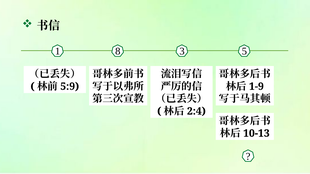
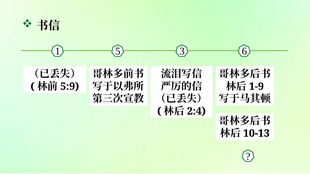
8: 8 -> 5 (118, 51)
5: 5 -> 6 (244, 51)
